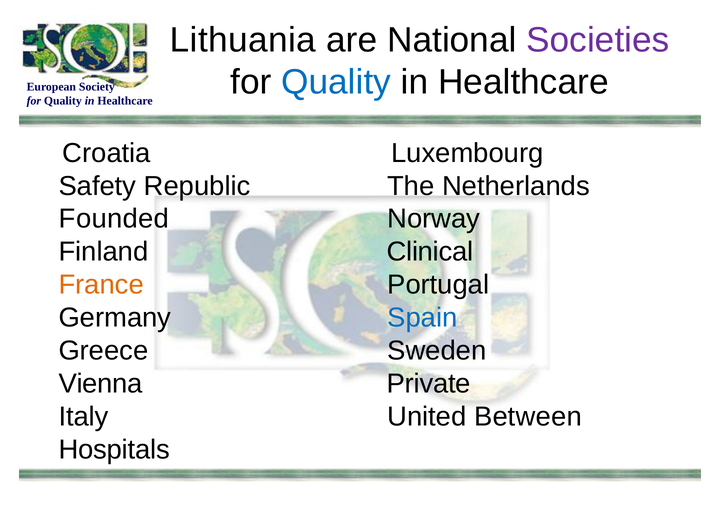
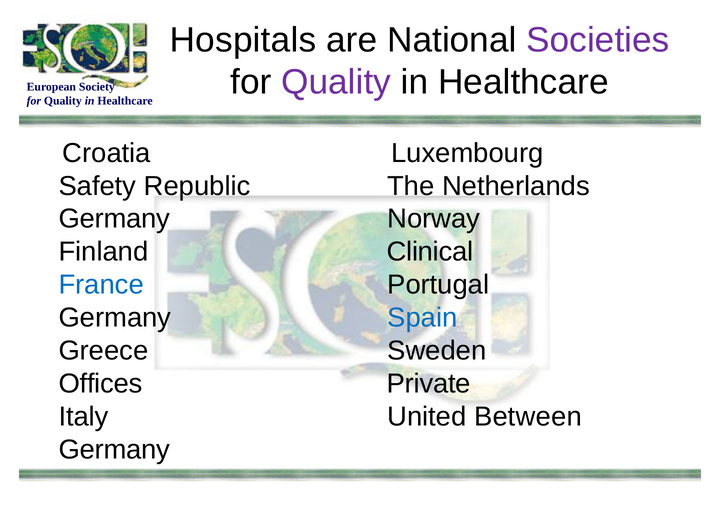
Lithuania: Lithuania -> Hospitals (243, 40)
Quality colour: blue -> purple (336, 82)
Founded: Founded -> Germany (114, 219)
France colour: orange -> blue (101, 285)
Vienna: Vienna -> Offices (101, 384)
Hospitals: Hospitals -> Germany (114, 450)
